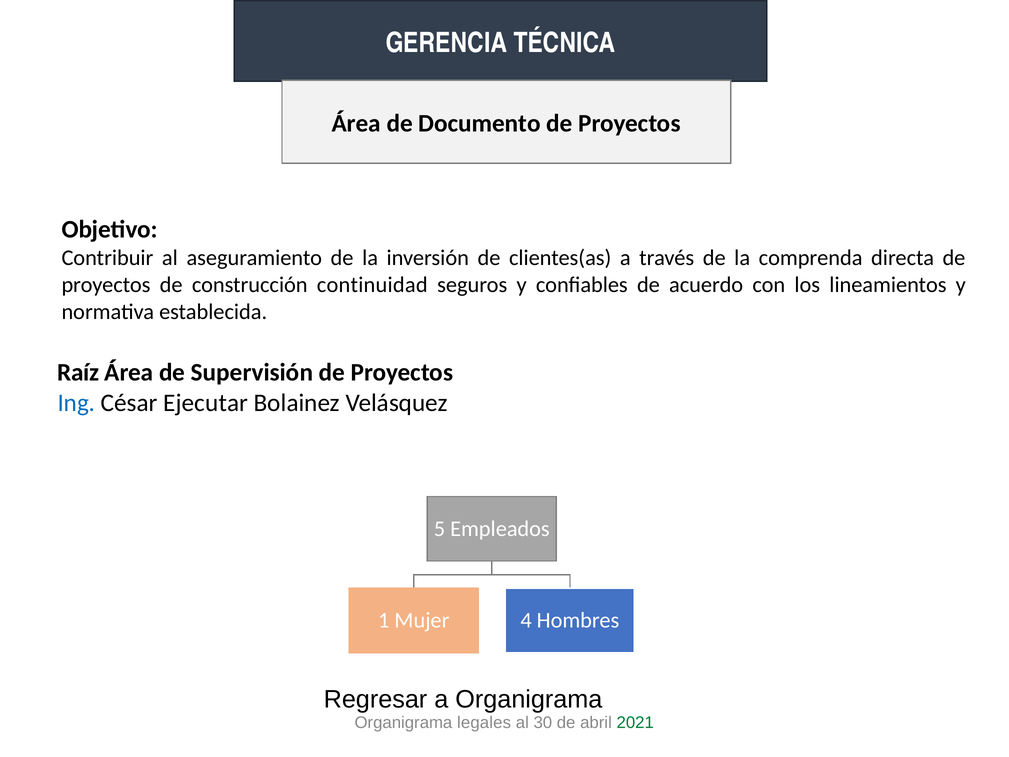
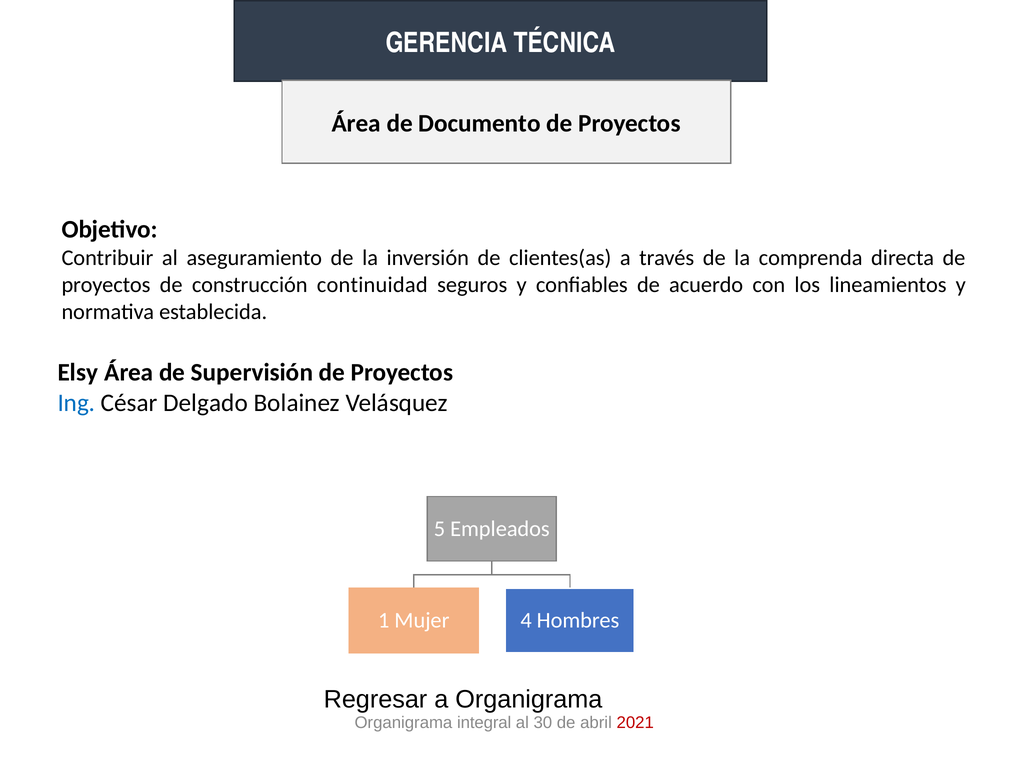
Raíz: Raíz -> Elsy (78, 372)
Ejecutar: Ejecutar -> Delgado (206, 403)
legales: legales -> integral (484, 723)
2021 colour: green -> red (635, 723)
